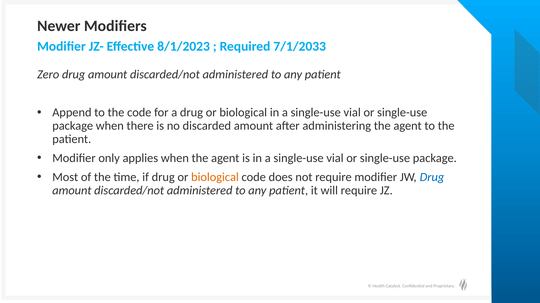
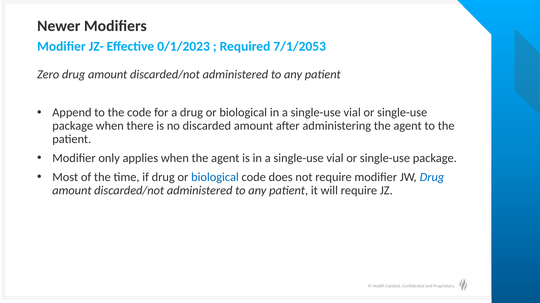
8/1/2023: 8/1/2023 -> 0/1/2023 (184, 47)
7/1/2033: 7/1/2033 -> 7/1/2053 (300, 47)
biological colour: orange -> blue (215, 177)
